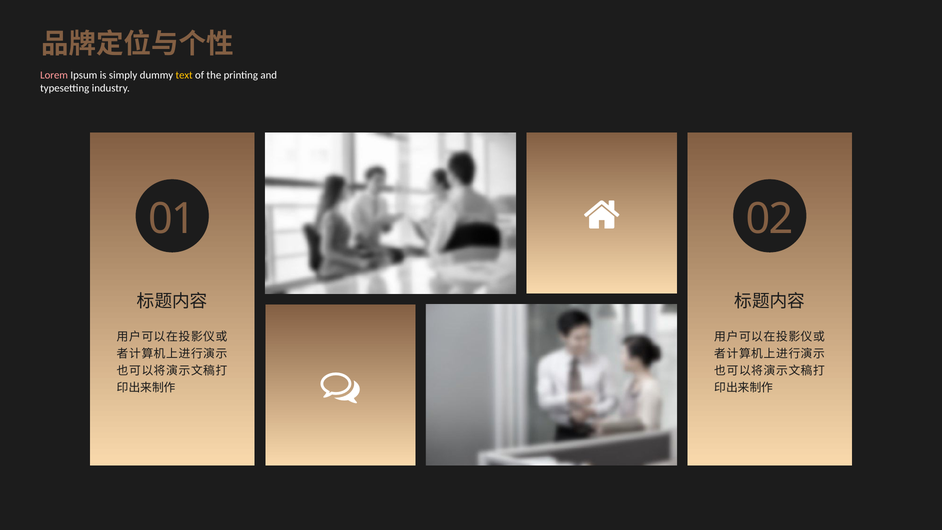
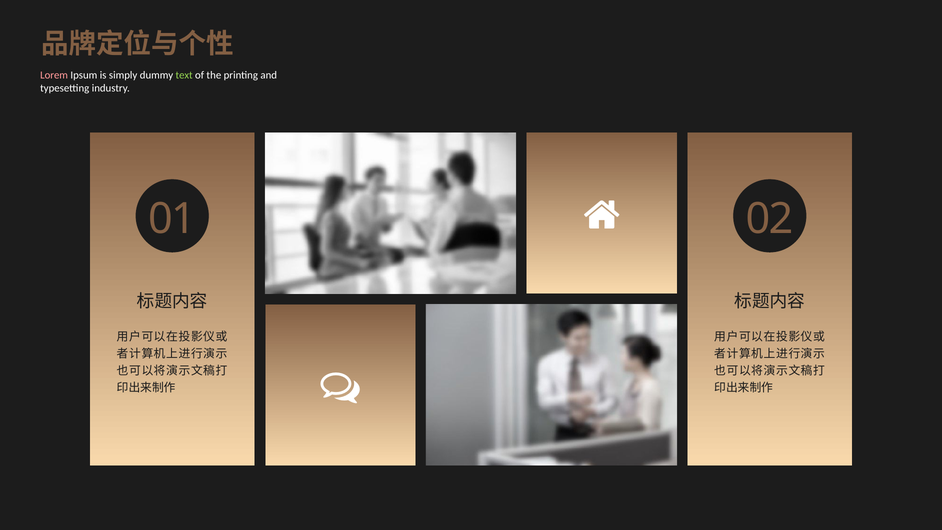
text colour: yellow -> light green (184, 75)
